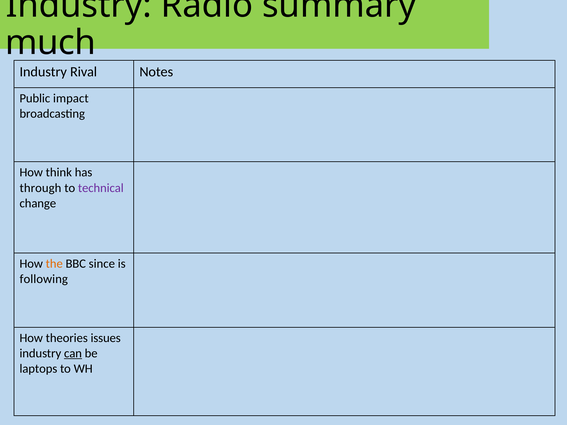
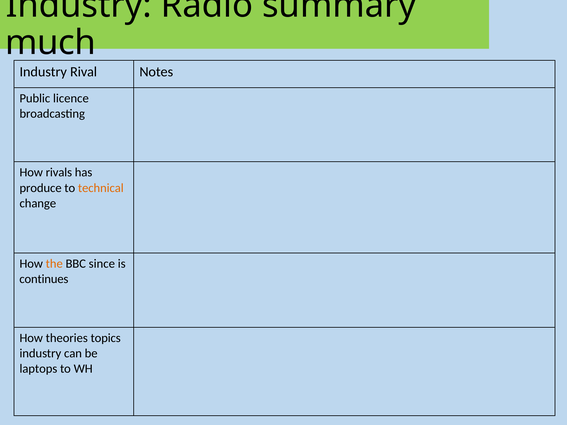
impact: impact -> licence (71, 98)
think: think -> rivals (59, 173)
through: through -> produce (41, 188)
technical colour: purple -> orange (101, 188)
following: following -> continues (44, 279)
issues: issues -> topics (106, 338)
can underline: present -> none (73, 354)
